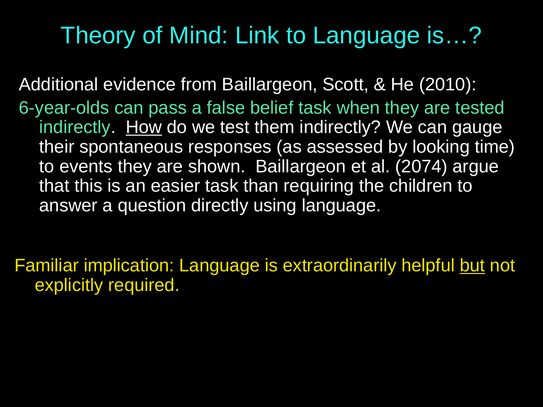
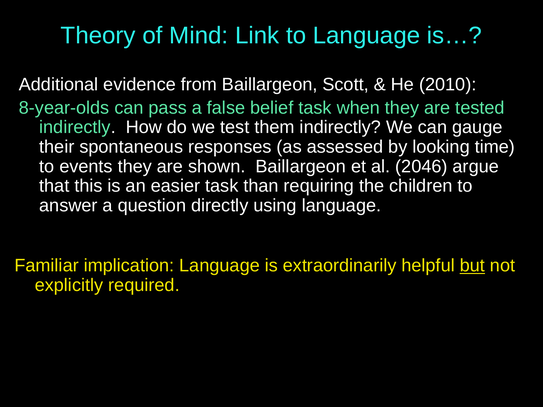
6-year-olds: 6-year-olds -> 8-year-olds (64, 108)
How underline: present -> none (144, 127)
2074: 2074 -> 2046 (421, 167)
